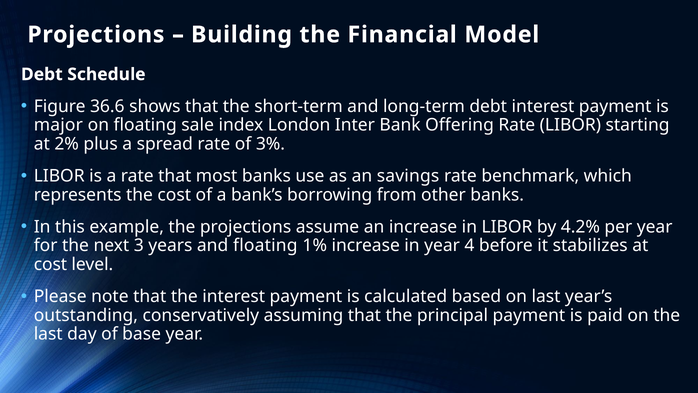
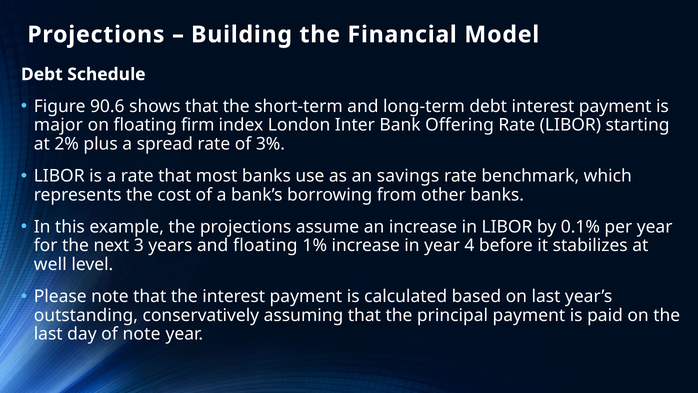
36.6: 36.6 -> 90.6 (107, 106)
sale: sale -> firm (198, 125)
4.2%: 4.2% -> 0.1% (580, 227)
cost: cost -> well (50, 264)
of base: base -> note (142, 334)
